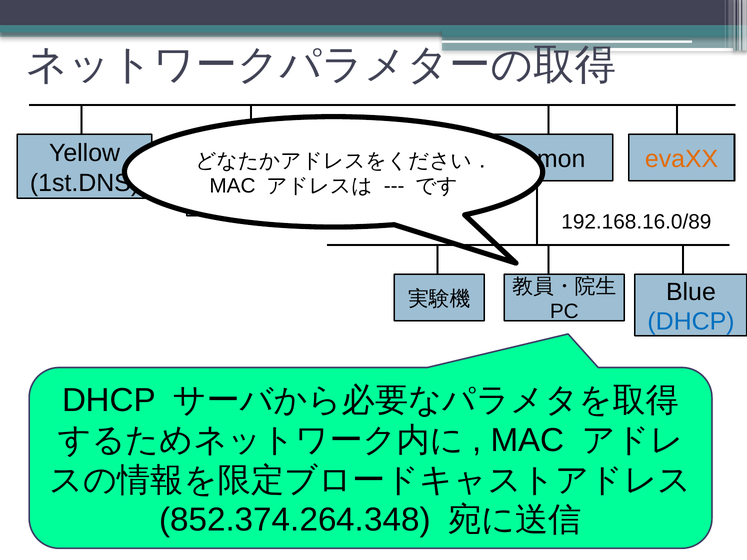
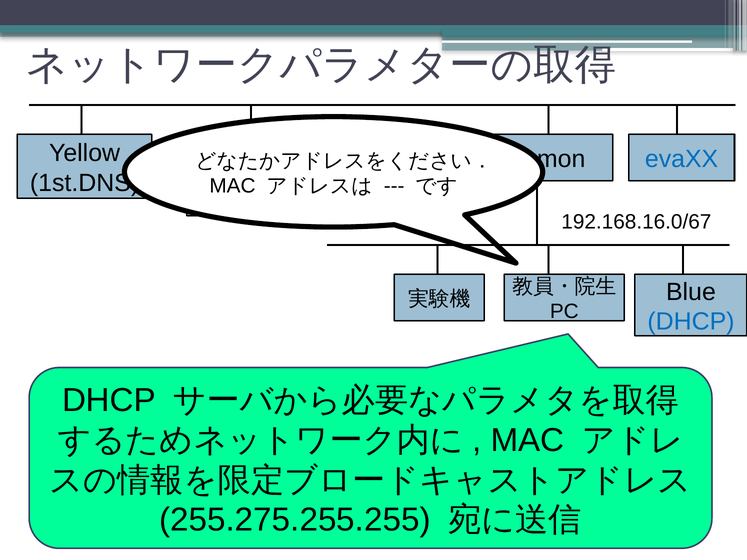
evaXX colour: orange -> blue (682, 159)
192.168.16.0/89: 192.168.16.0/89 -> 192.168.16.0/67 (636, 222)
852.374.264.348: 852.374.264.348 -> 255.275.255.255 (295, 520)
